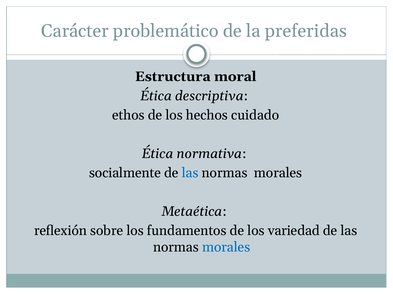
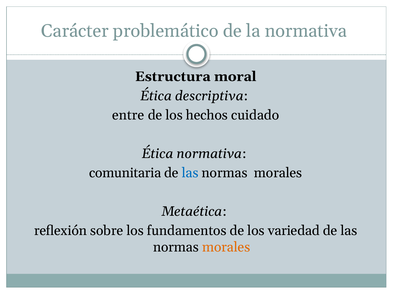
la preferidas: preferidas -> normativa (306, 31)
ethos: ethos -> entre (128, 115)
socialmente: socialmente -> comunitaria (125, 173)
morales colour: blue -> orange (226, 248)
